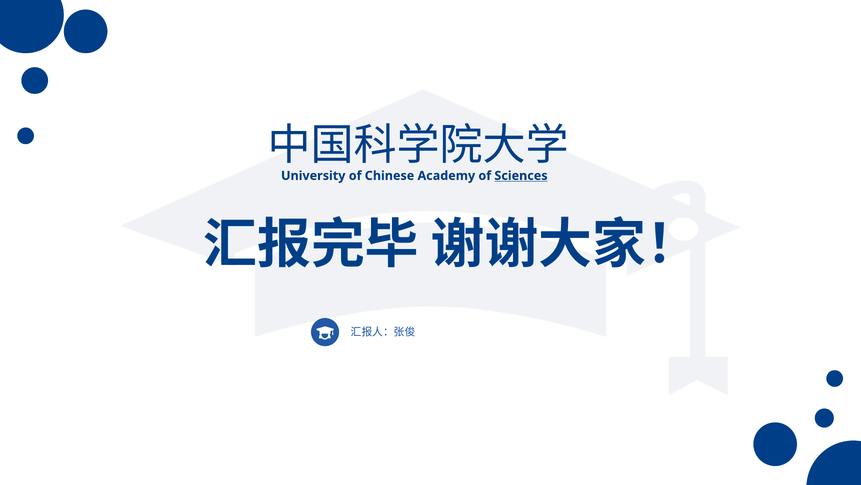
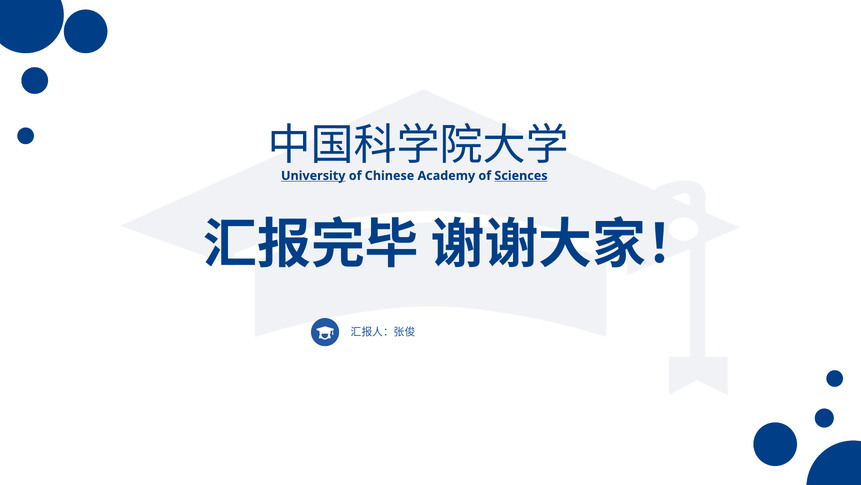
University underline: none -> present (313, 175)
